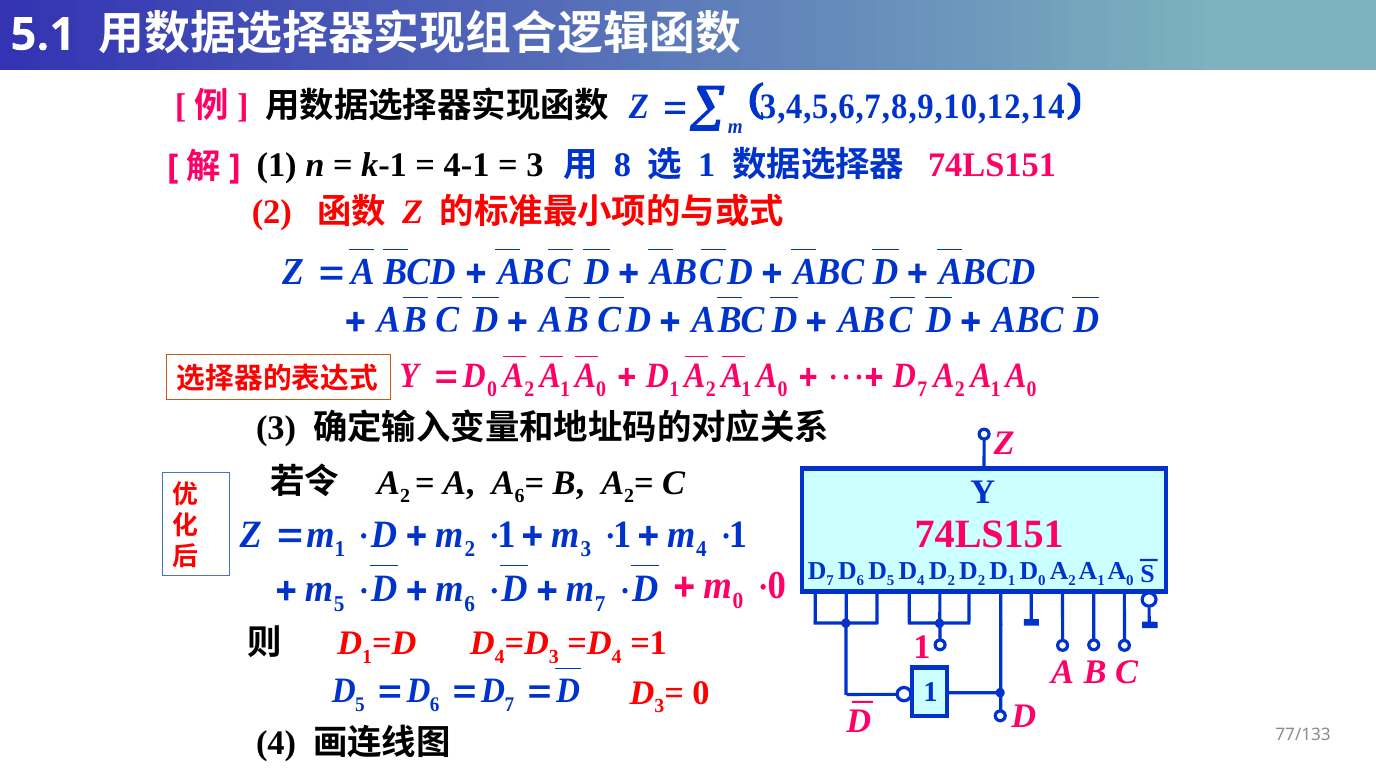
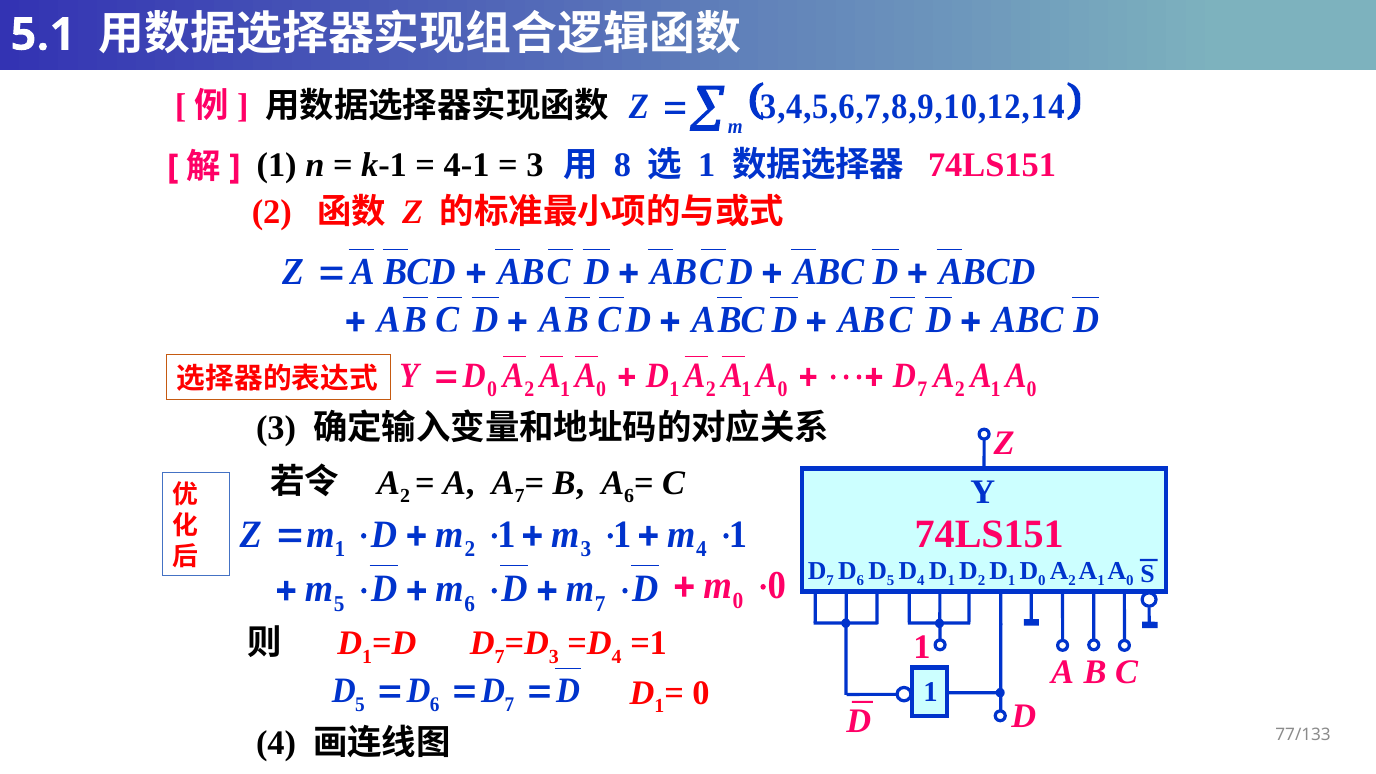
A 6: 6 -> 7 (520, 496)
B A 2: 2 -> 6 (629, 496)
4 D 2: 2 -> 1 (951, 581)
4: 4 -> 7 (500, 657)
3: 3 -> 1 (659, 706)
